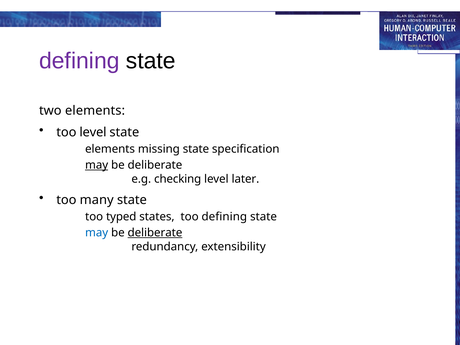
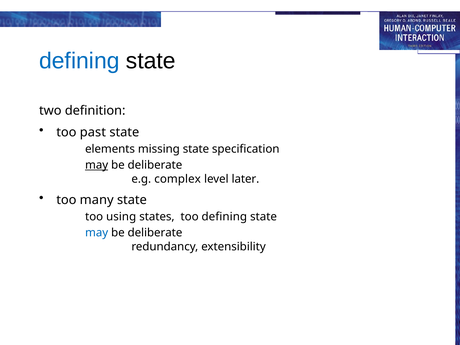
defining colour: purple -> blue (79, 61)
two elements: elements -> definition (95, 111)
too level: level -> past (93, 132)
checking: checking -> complex (178, 179)
typed: typed -> using (121, 217)
deliberate underline: present -> none (155, 233)
